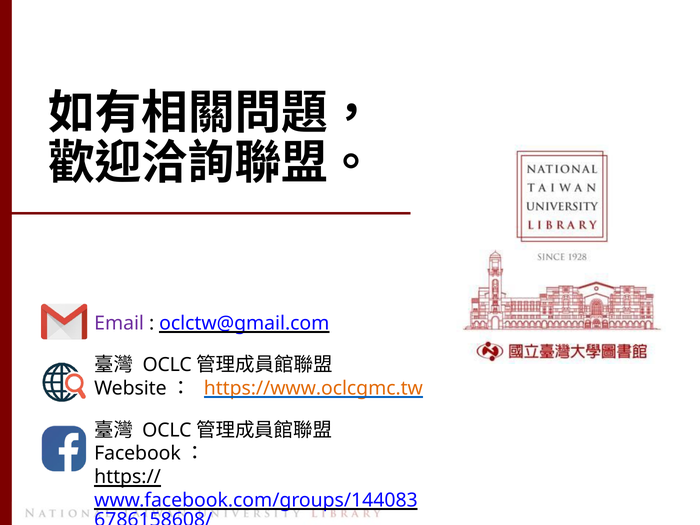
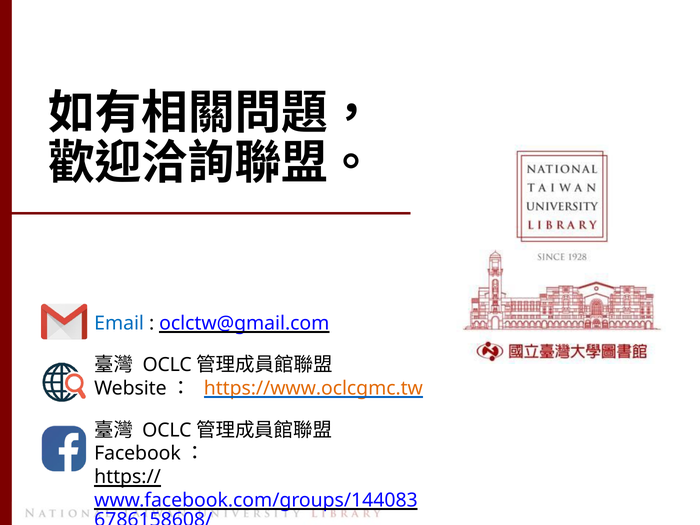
Email colour: purple -> blue (119, 323)
